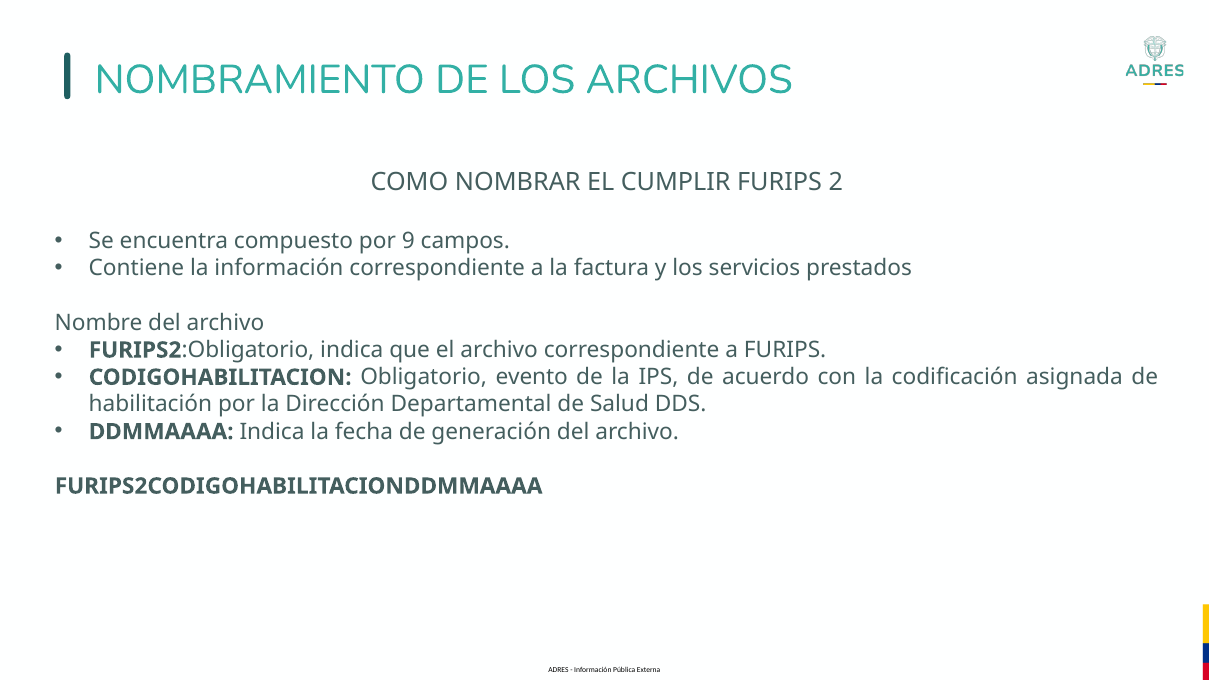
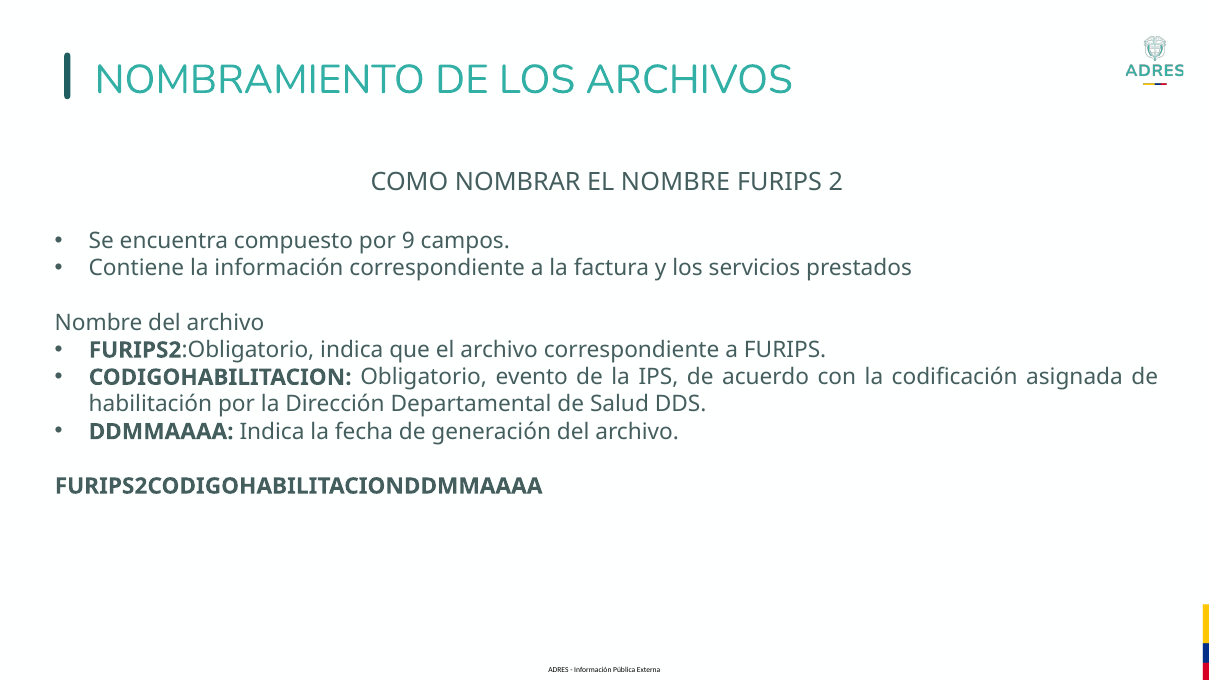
EL CUMPLIR: CUMPLIR -> NOMBRE (676, 183)
